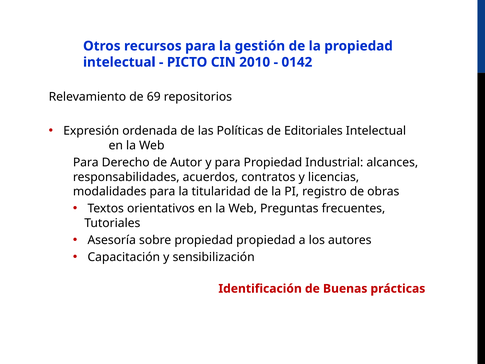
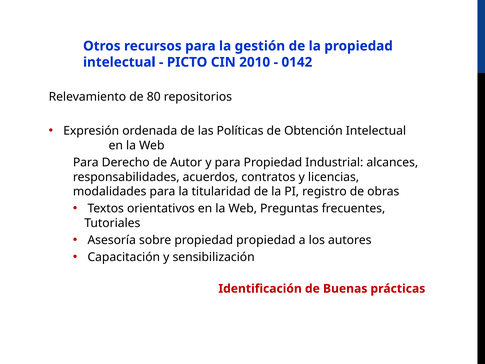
69: 69 -> 80 (154, 97)
Editoriales: Editoriales -> Obtención (313, 131)
